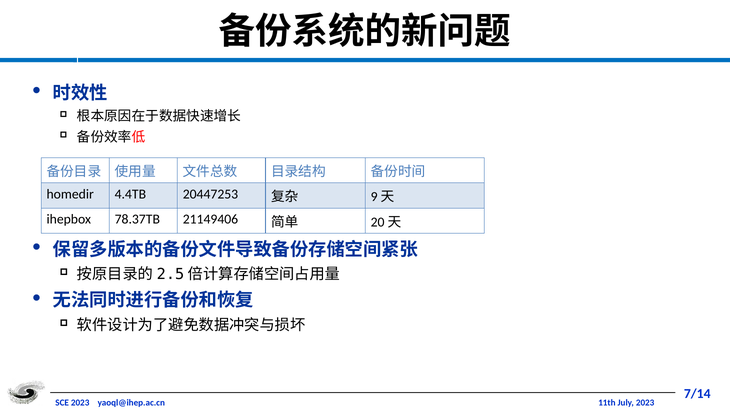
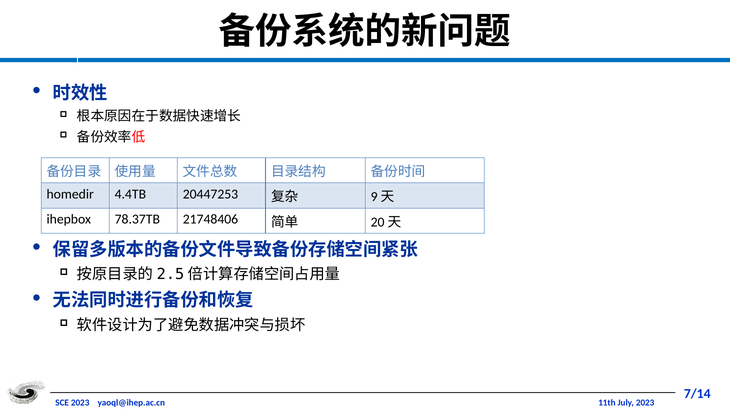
21149406: 21149406 -> 21748406 (210, 220)
